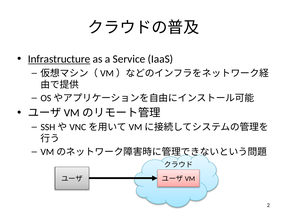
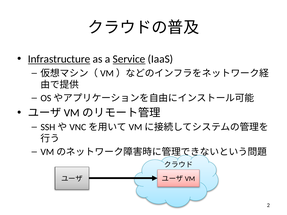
Service underline: none -> present (129, 59)
